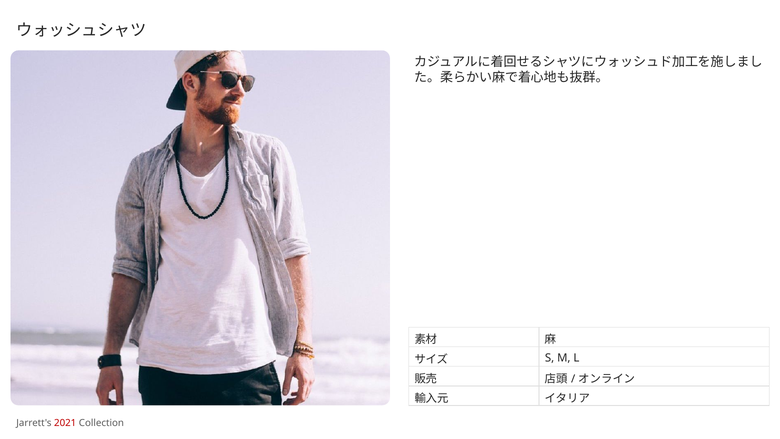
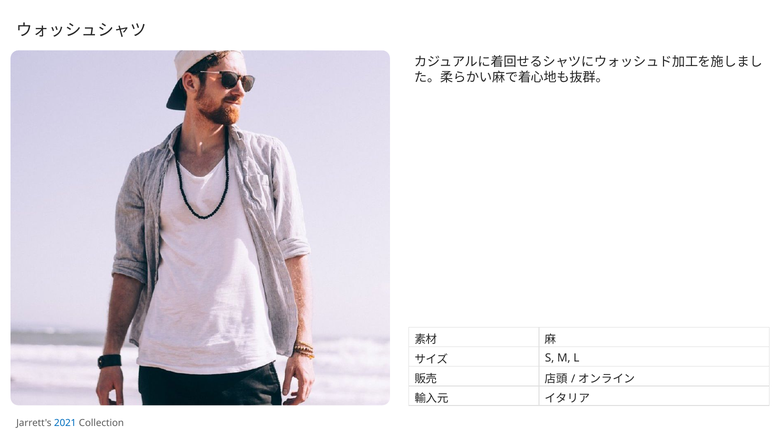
2021 colour: red -> blue (65, 423)
